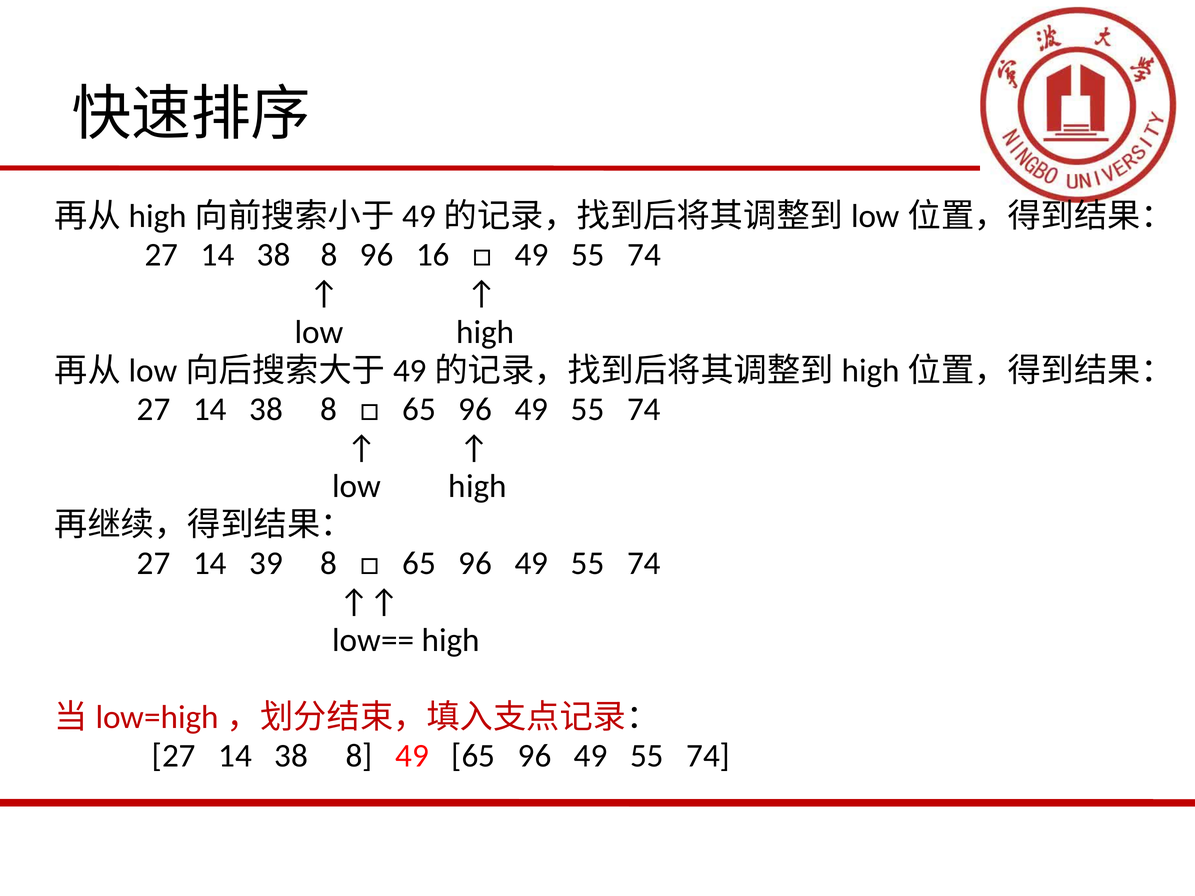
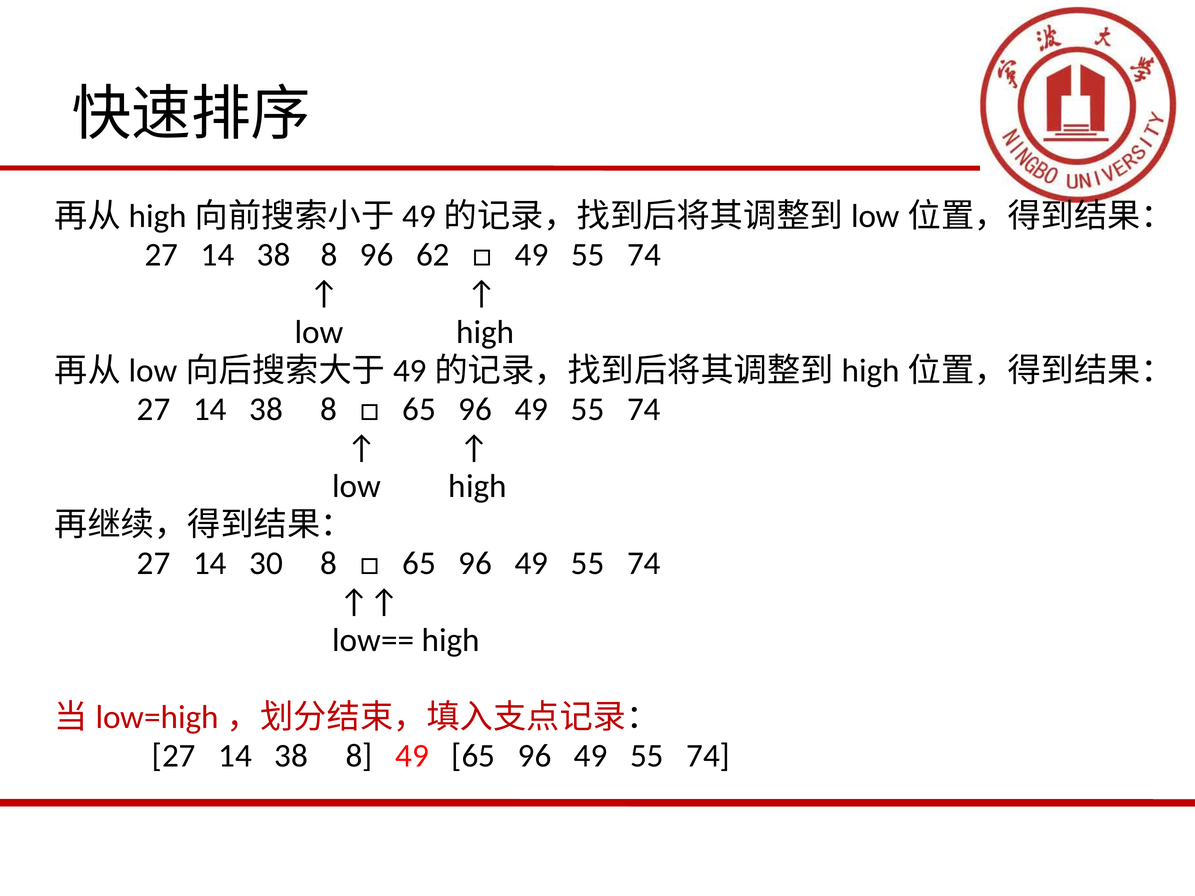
16: 16 -> 62 (433, 255)
39: 39 -> 30 (266, 563)
